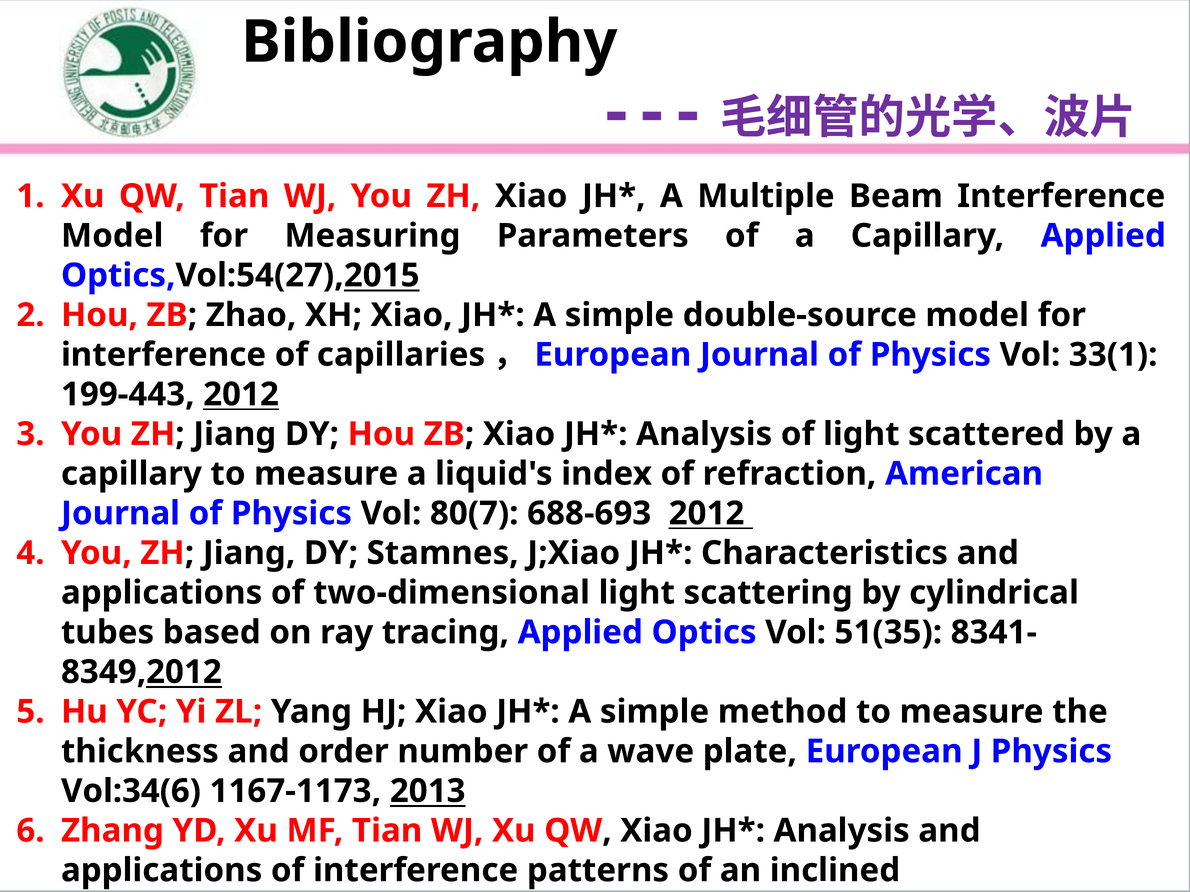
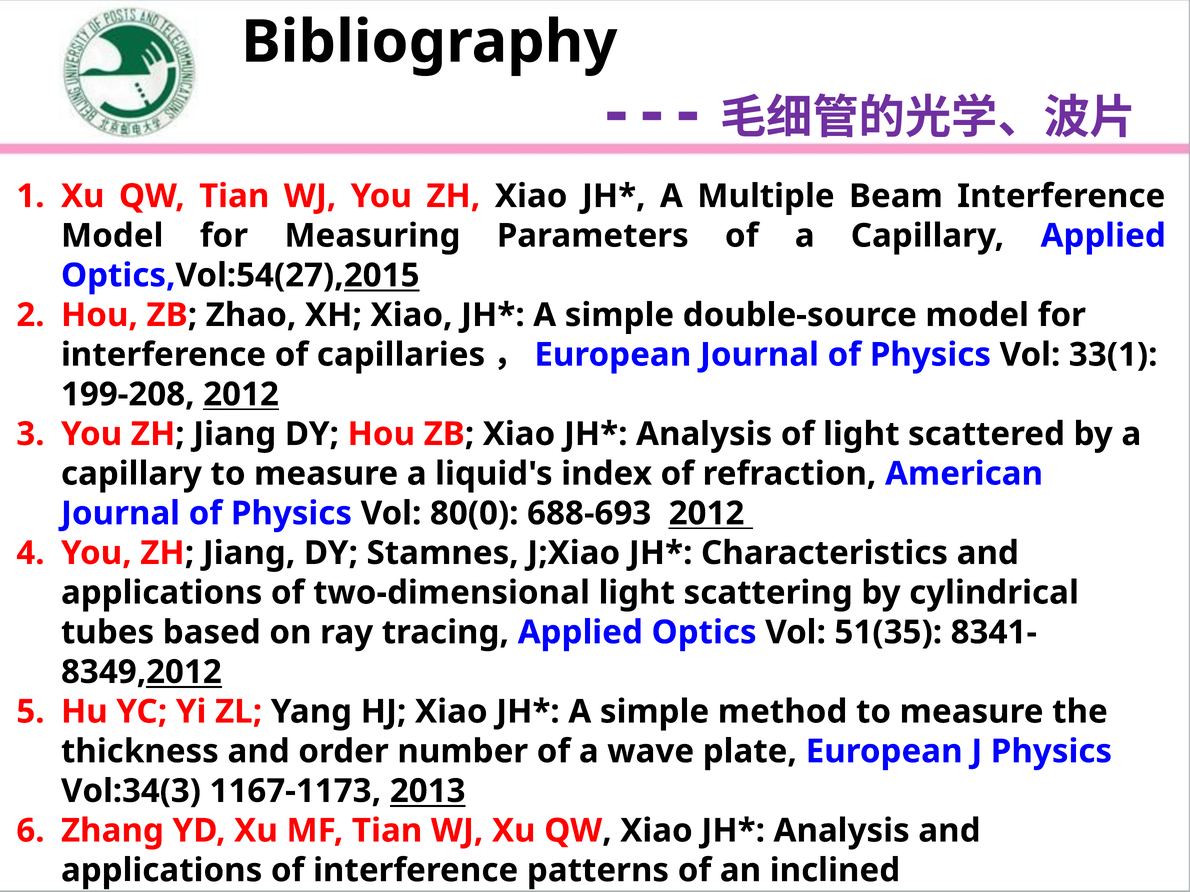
199-443: 199-443 -> 199-208 (128, 395)
80(7: 80(7 -> 80(0 (474, 514)
Vol:34(6: Vol:34(6 -> Vol:34(3 (131, 791)
